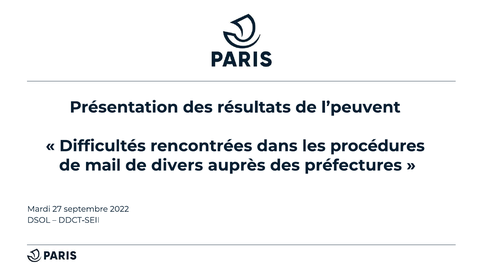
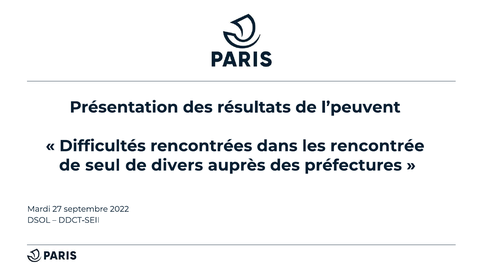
procédures: procédures -> rencontrée (377, 146)
mail: mail -> seul (103, 165)
